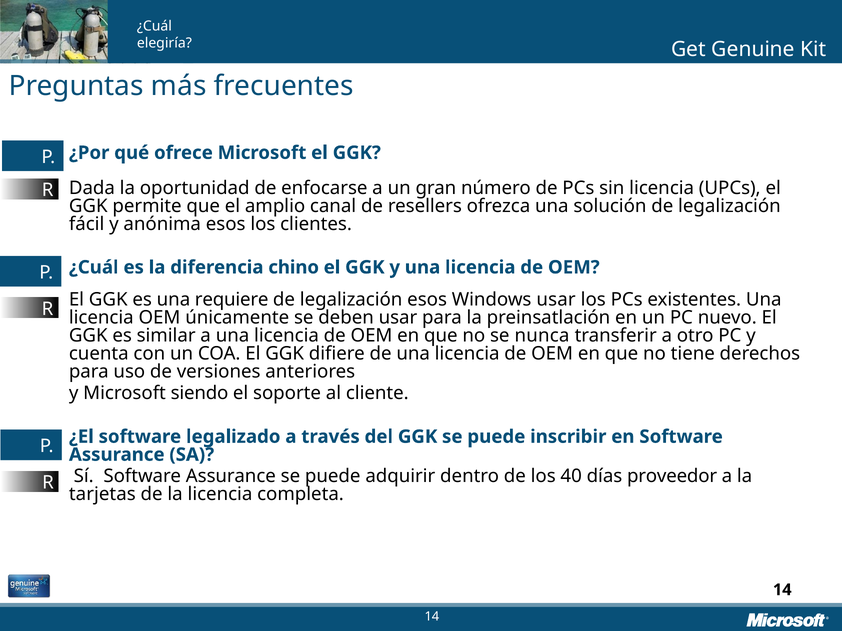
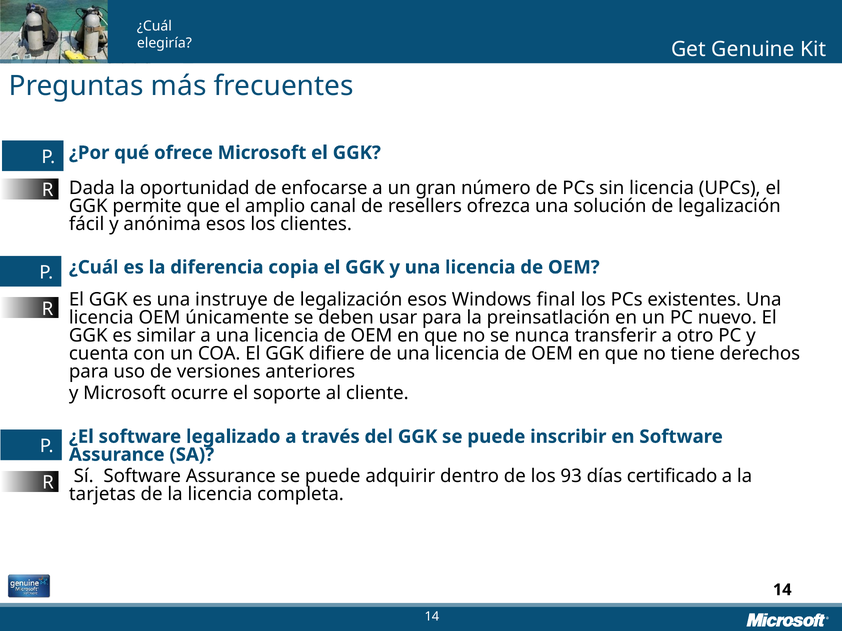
chino: chino -> copia (294, 268)
requiere: requiere -> instruye (231, 300)
Windows usar: usar -> final (556, 300)
siendo: siendo -> ocurre (199, 394)
40: 40 -> 93 (571, 477)
proveedor: proveedor -> certificado (672, 477)
